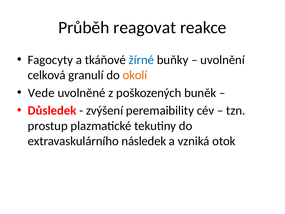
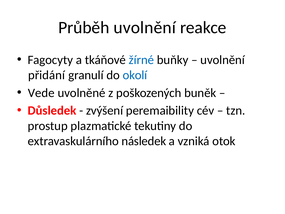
Průběh reagovat: reagovat -> uvolnění (145, 28)
celková: celková -> přidání (47, 75)
okolí colour: orange -> blue (135, 75)
